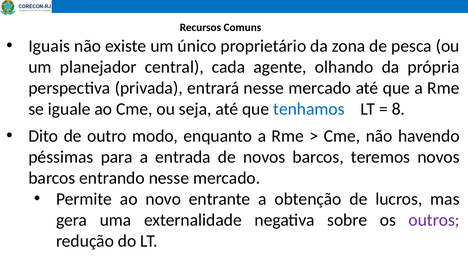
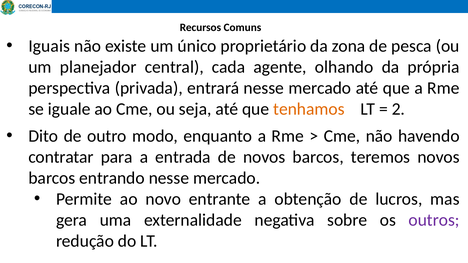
tenhamos colour: blue -> orange (309, 109)
8: 8 -> 2 (398, 109)
péssimas: péssimas -> contratar (61, 157)
